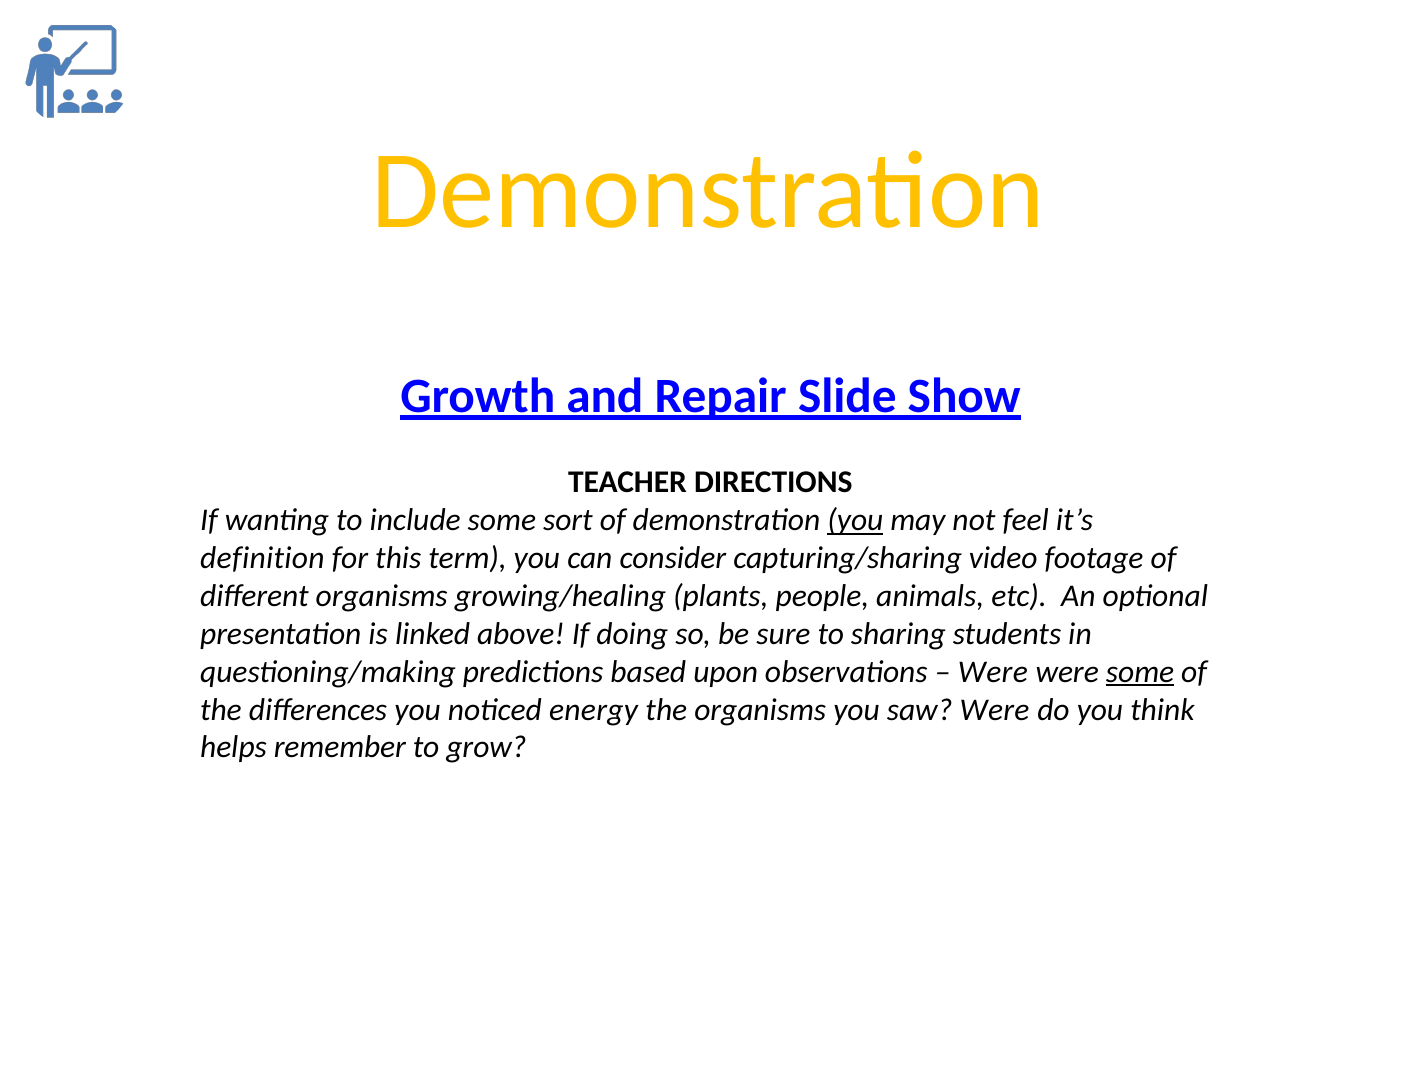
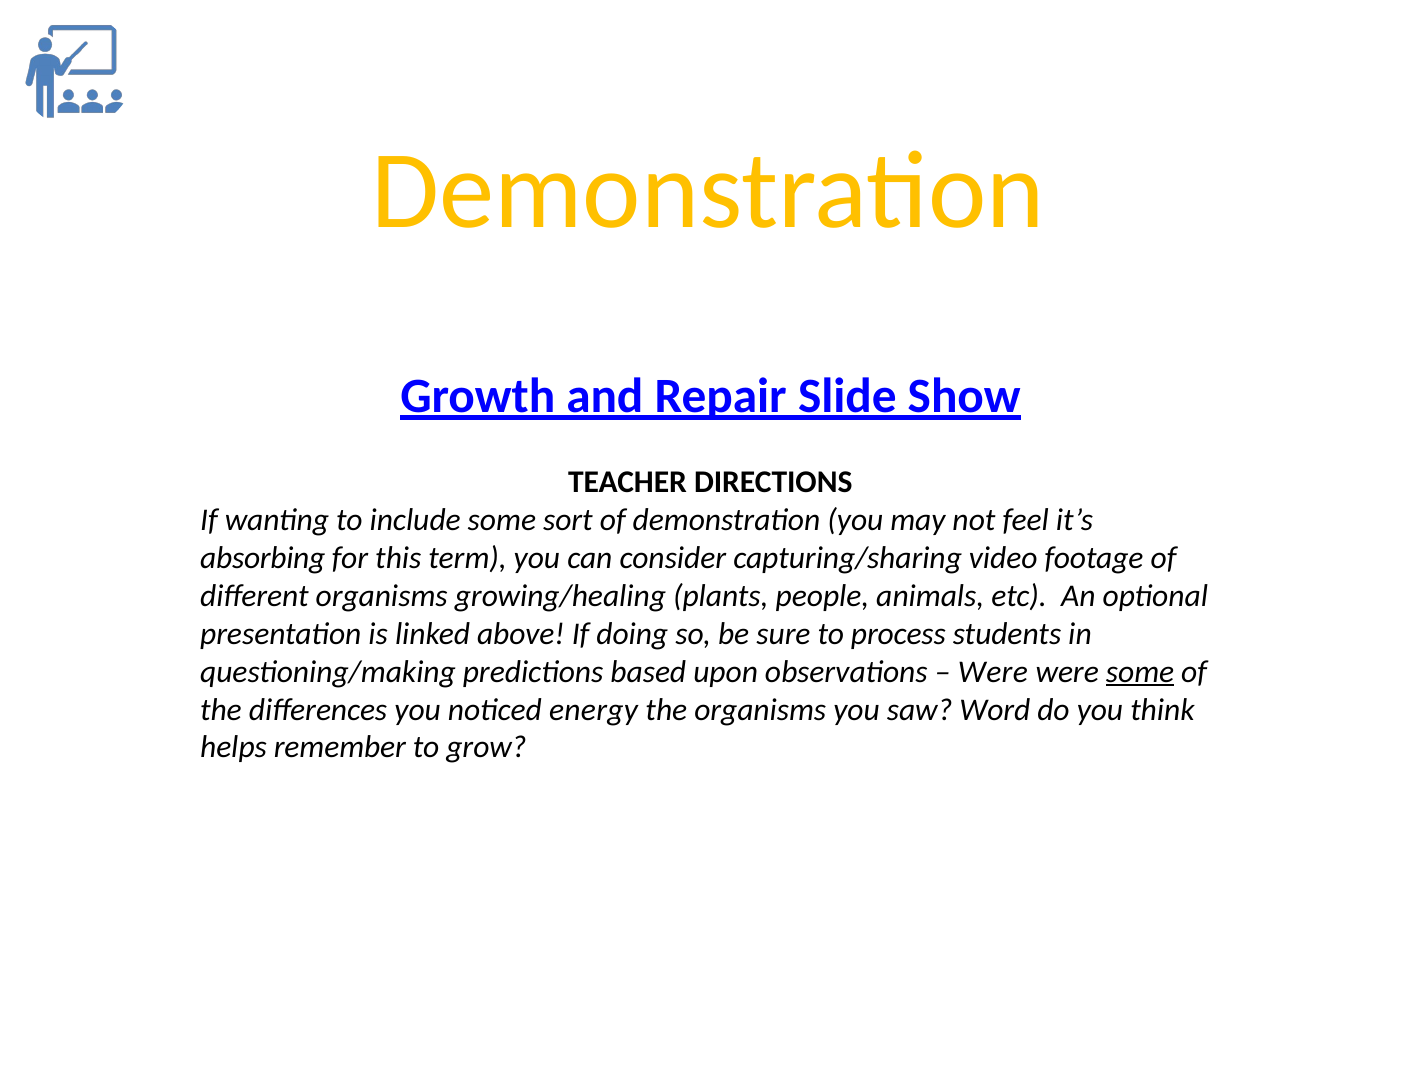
you underline: present -> none (855, 520)
definition: definition -> absorbing (263, 558)
sharing: sharing -> process (898, 634)
saw Were: Were -> Word (995, 709)
